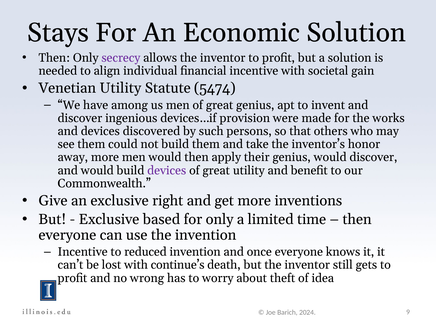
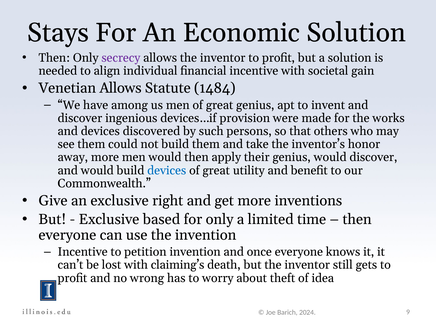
Venetian Utility: Utility -> Allows (121, 88)
5474: 5474 -> 1484 (215, 88)
devices colour: purple -> blue (167, 170)
reduced: reduced -> petition (145, 252)
continue’s: continue’s -> claiming’s (178, 265)
